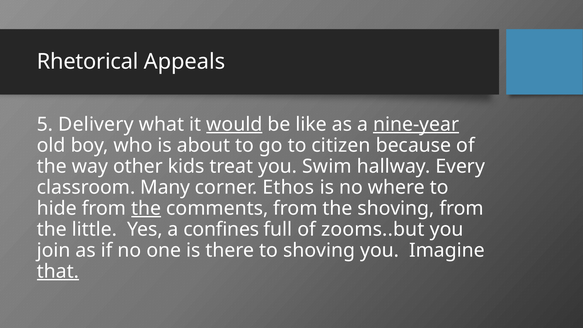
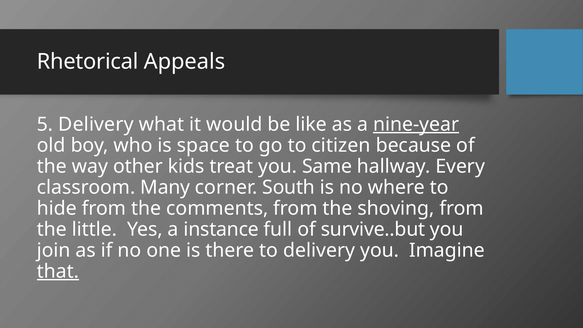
would underline: present -> none (234, 124)
about: about -> space (203, 145)
Swim: Swim -> Same (327, 166)
Ethos: Ethos -> South (289, 187)
the underline: present -> none (146, 208)
confines: confines -> instance (221, 229)
zooms..but: zooms..but -> survive..but (373, 229)
to shoving: shoving -> delivery (319, 250)
